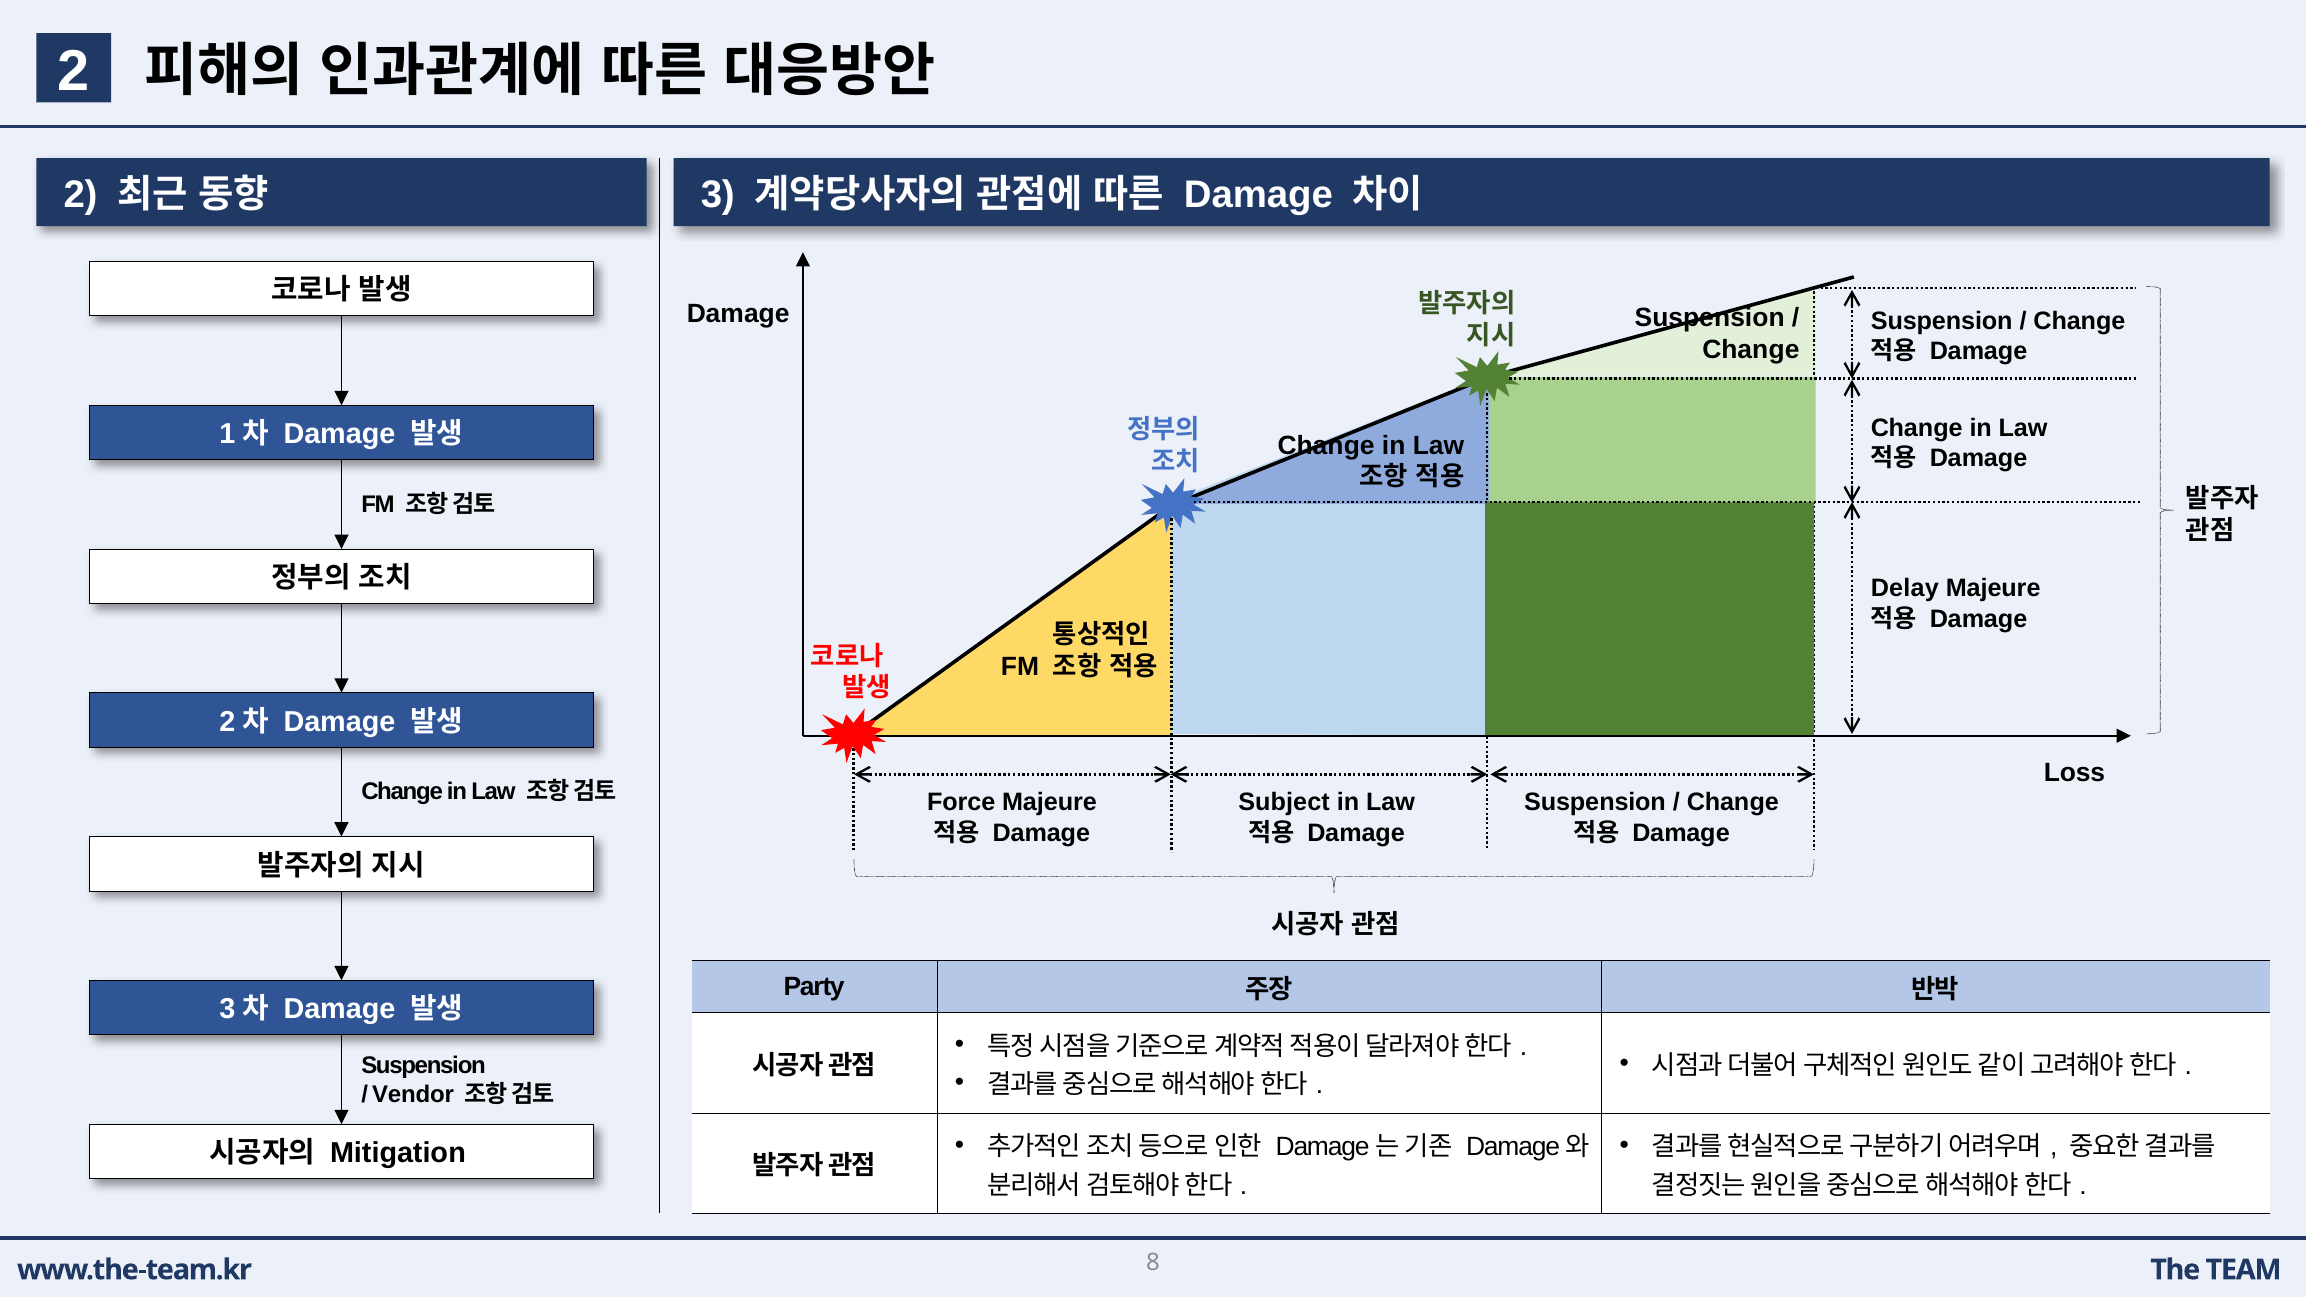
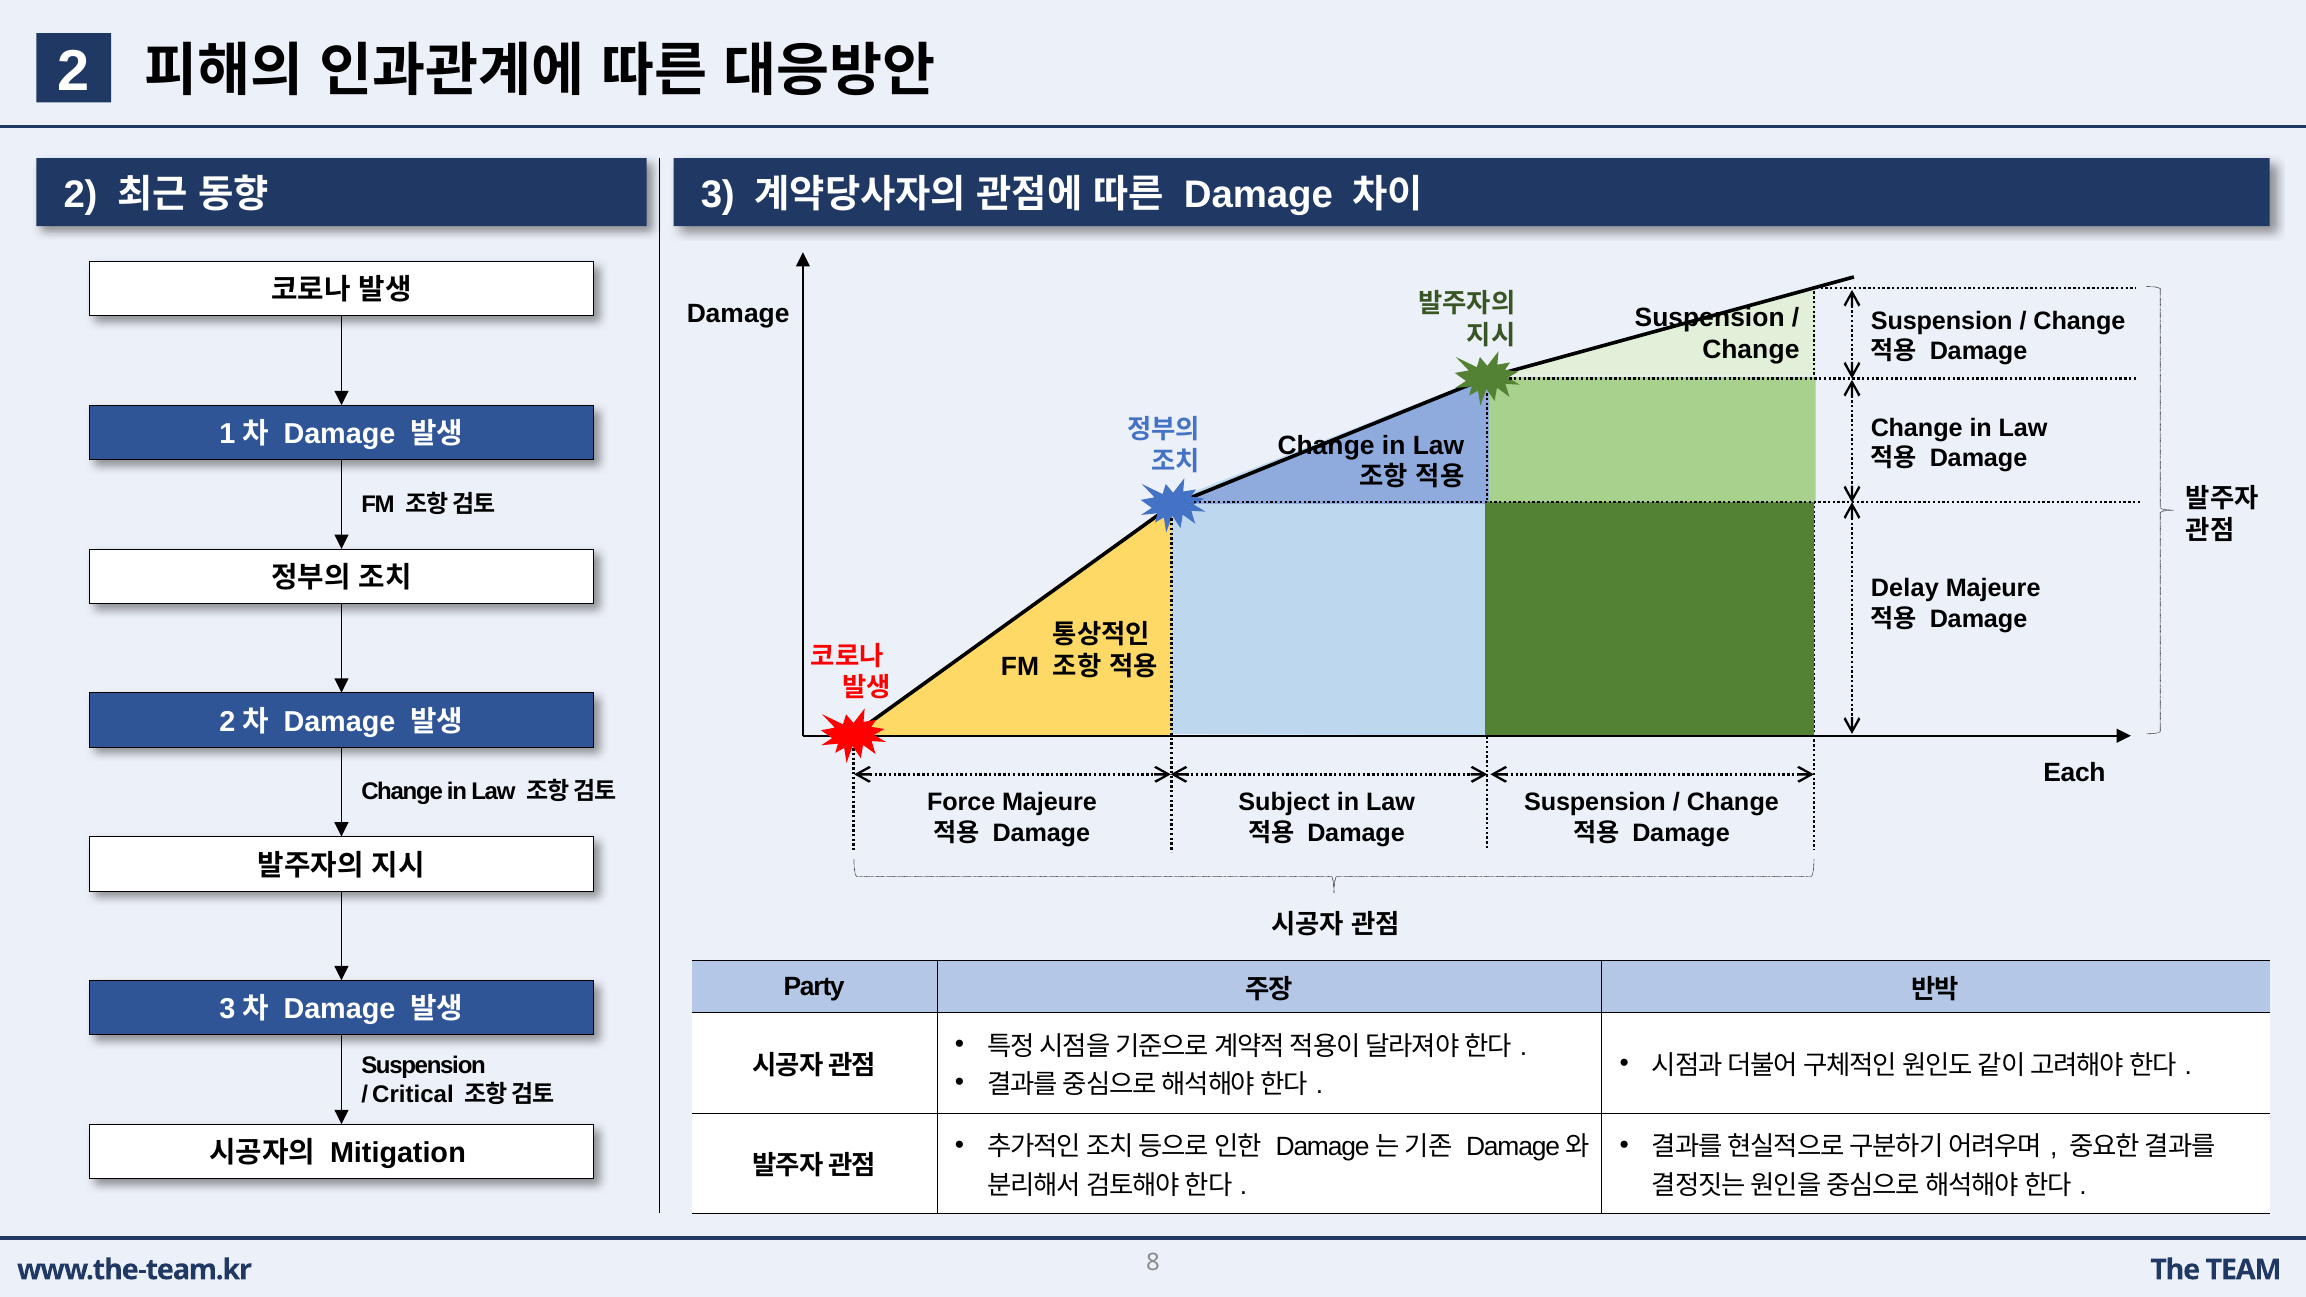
Loss: Loss -> Each (2074, 773)
Vendor: Vendor -> Critical (413, 1094)
